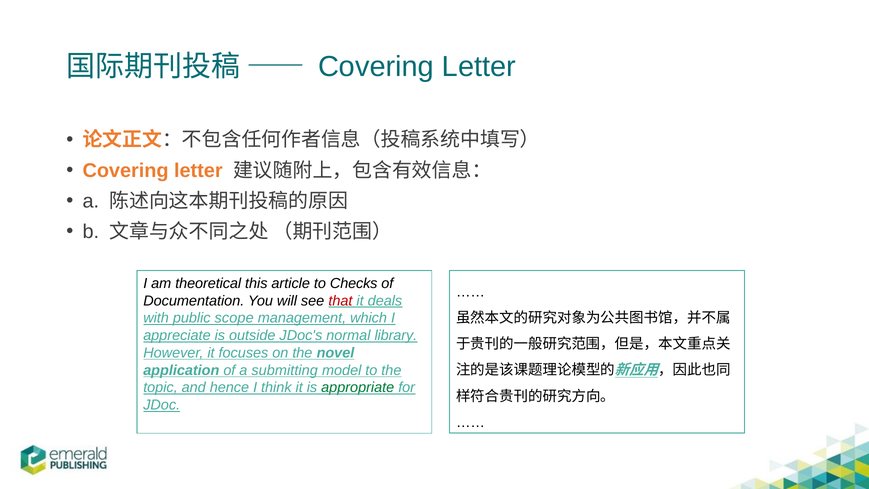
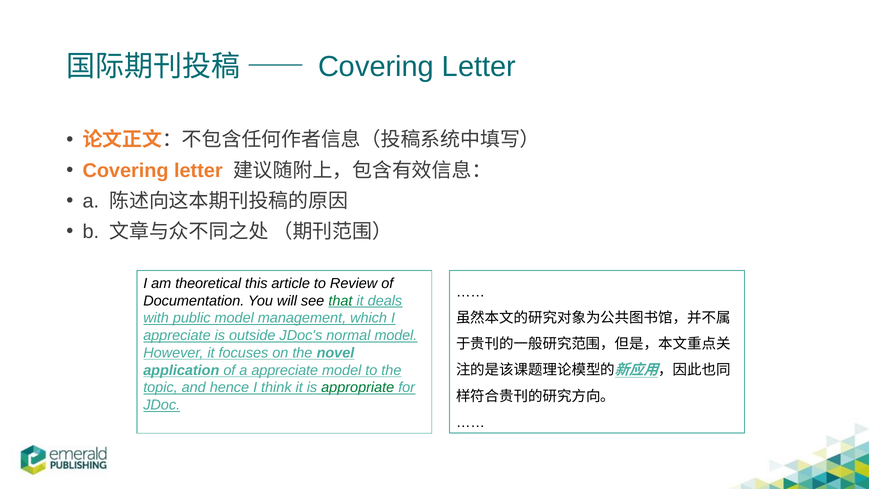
Checks: Checks -> Review (354, 283)
that colour: red -> green (340, 301)
public scope: scope -> model (234, 318)
normal library: library -> model (396, 335)
a submitting: submitting -> appreciate (285, 370)
